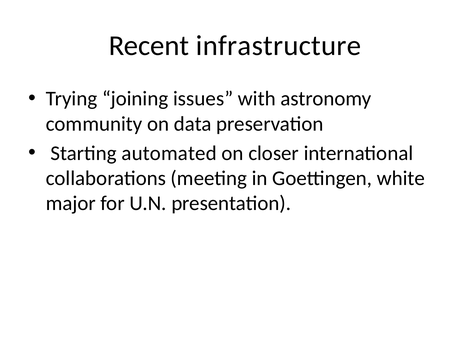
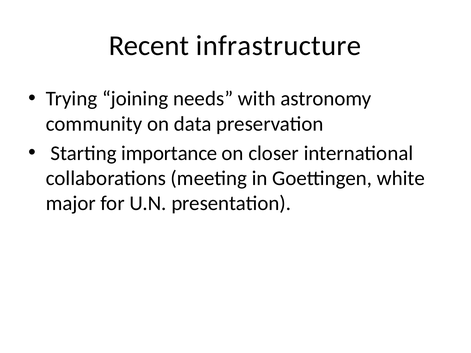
issues: issues -> needs (203, 99)
automated: automated -> importance (169, 153)
